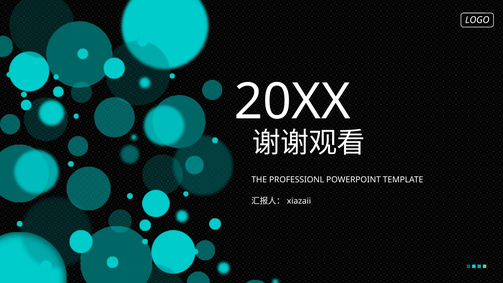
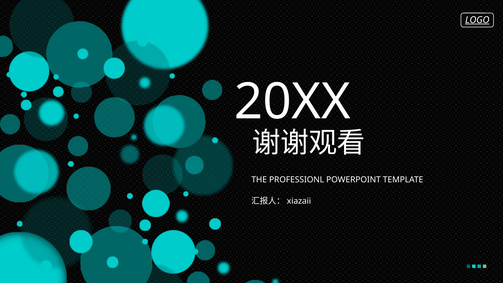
LOGO underline: none -> present (477, 20)
